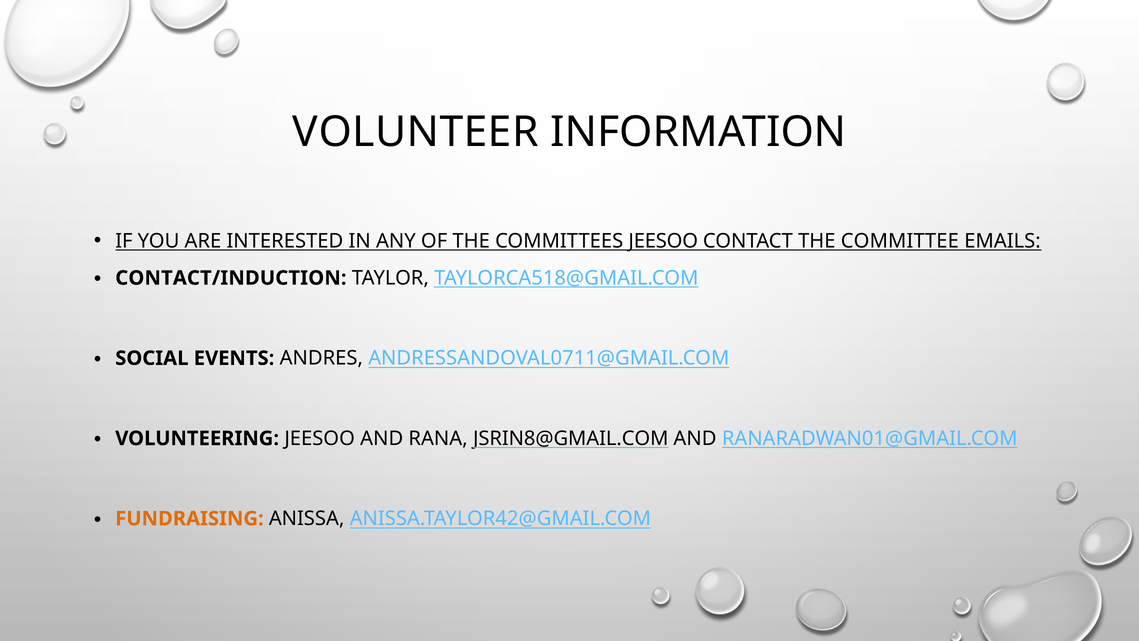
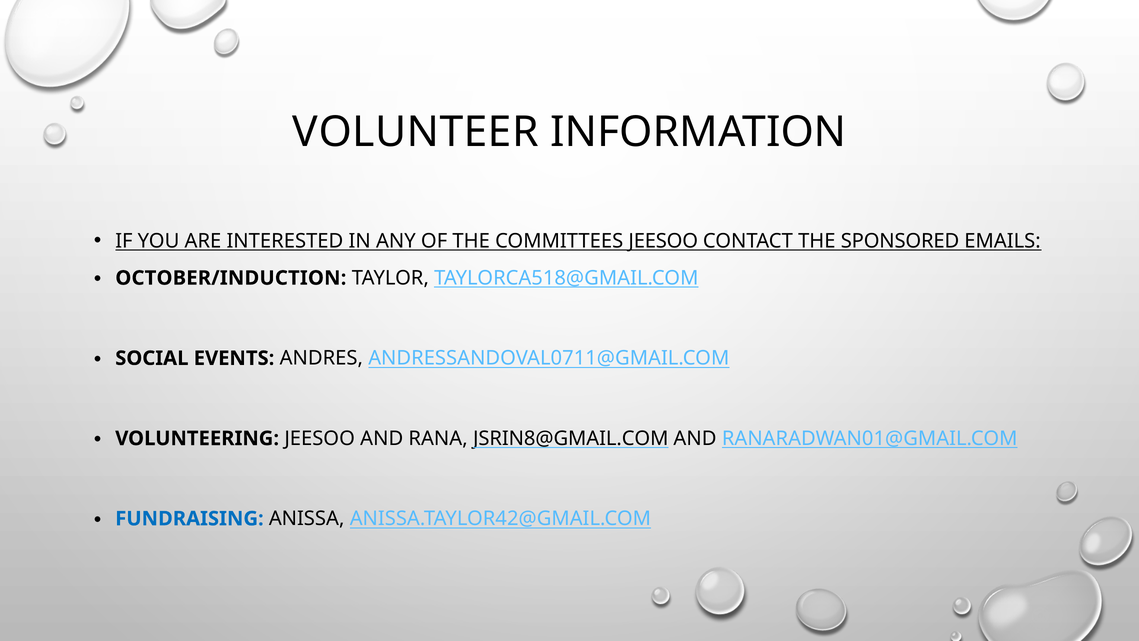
COMMITTEE: COMMITTEE -> SPONSORED (900, 241)
CONTACT/INDUCTION: CONTACT/INDUCTION -> OCTOBER/INDUCTION (231, 278)
FUNDRAISING colour: orange -> blue (189, 518)
